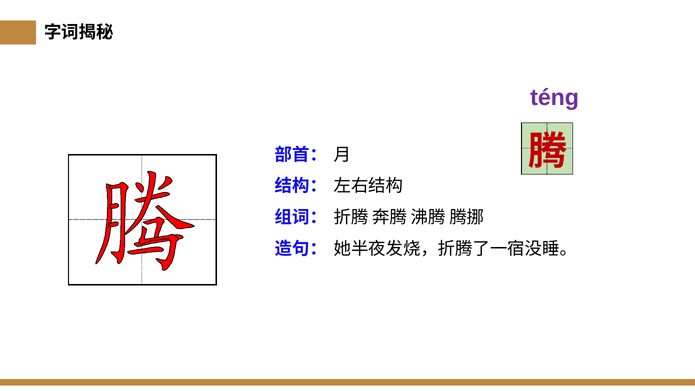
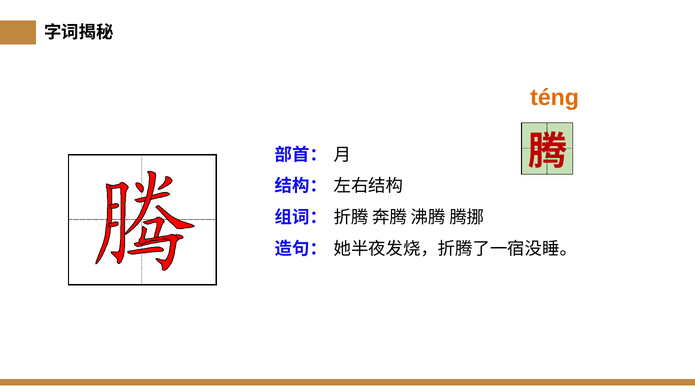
téng colour: purple -> orange (555, 98)
